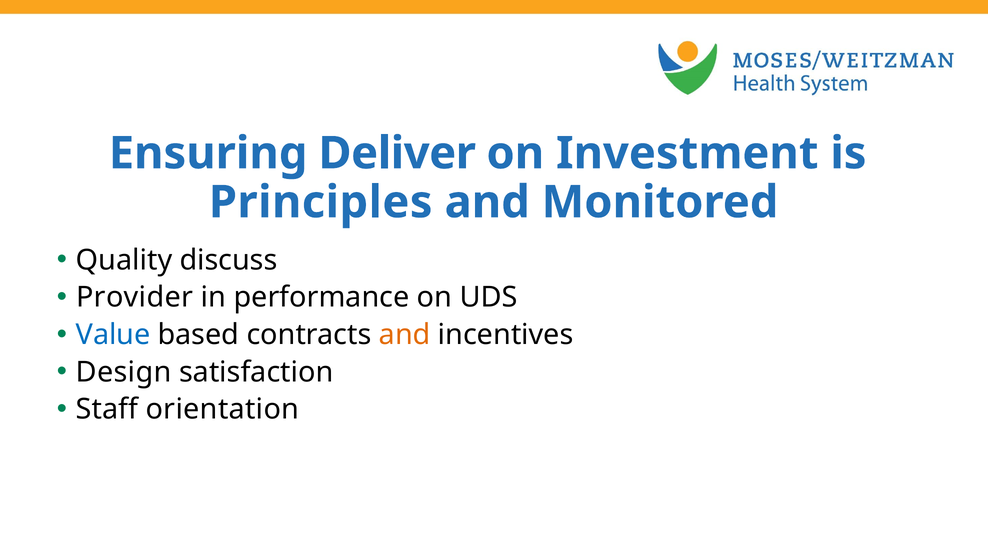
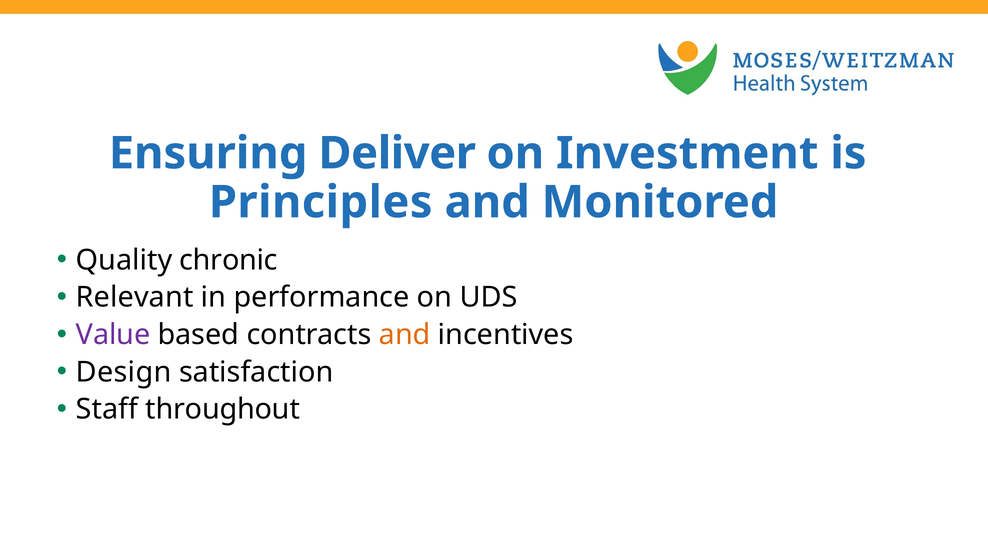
discuss: discuss -> chronic (229, 260)
Provider: Provider -> Relevant (135, 297)
Value colour: blue -> purple (113, 335)
orientation: orientation -> throughout (223, 409)
